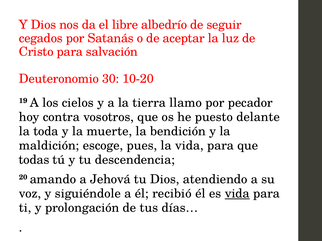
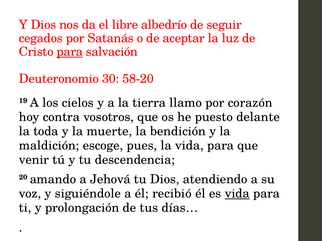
para underline: none -> present (70, 52)
10-20: 10-20 -> 58-20 (138, 79)
pecador: pecador -> corazón (250, 103)
todas: todas -> venir (34, 160)
